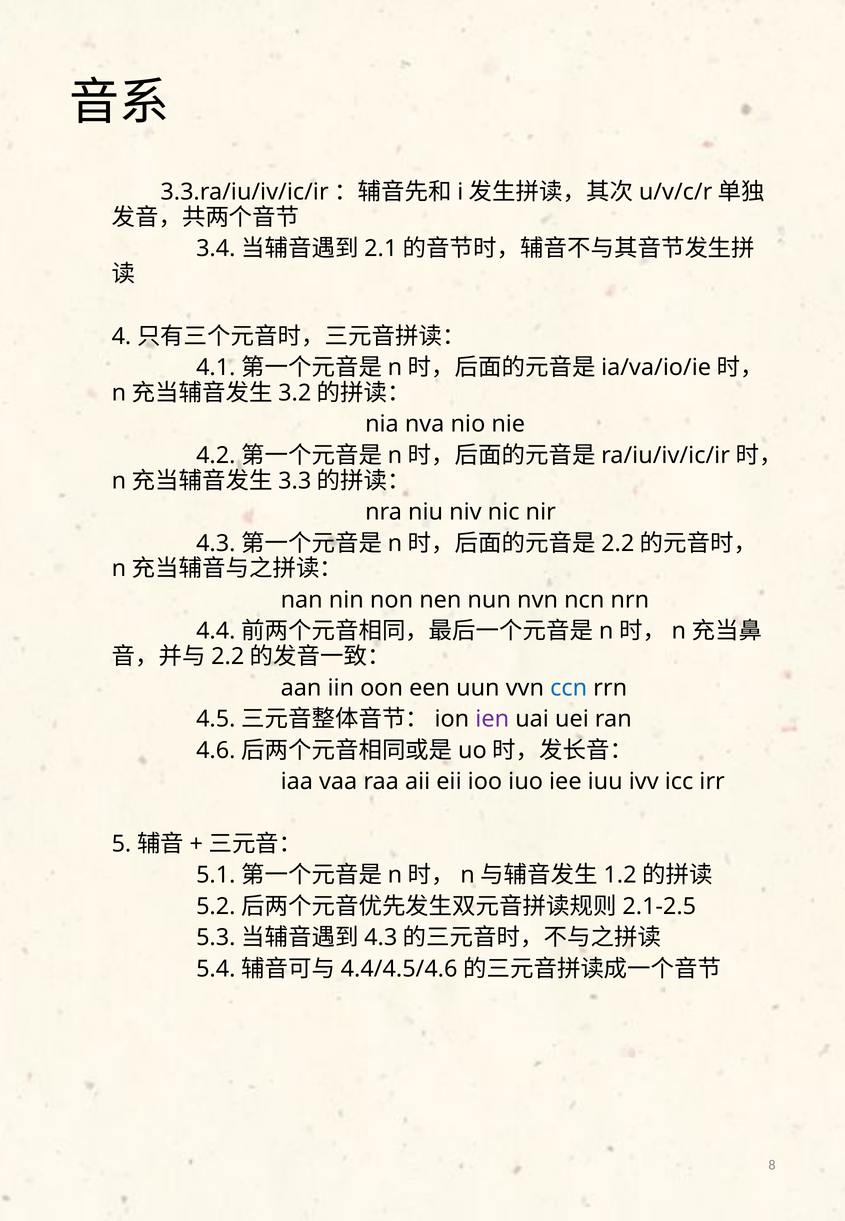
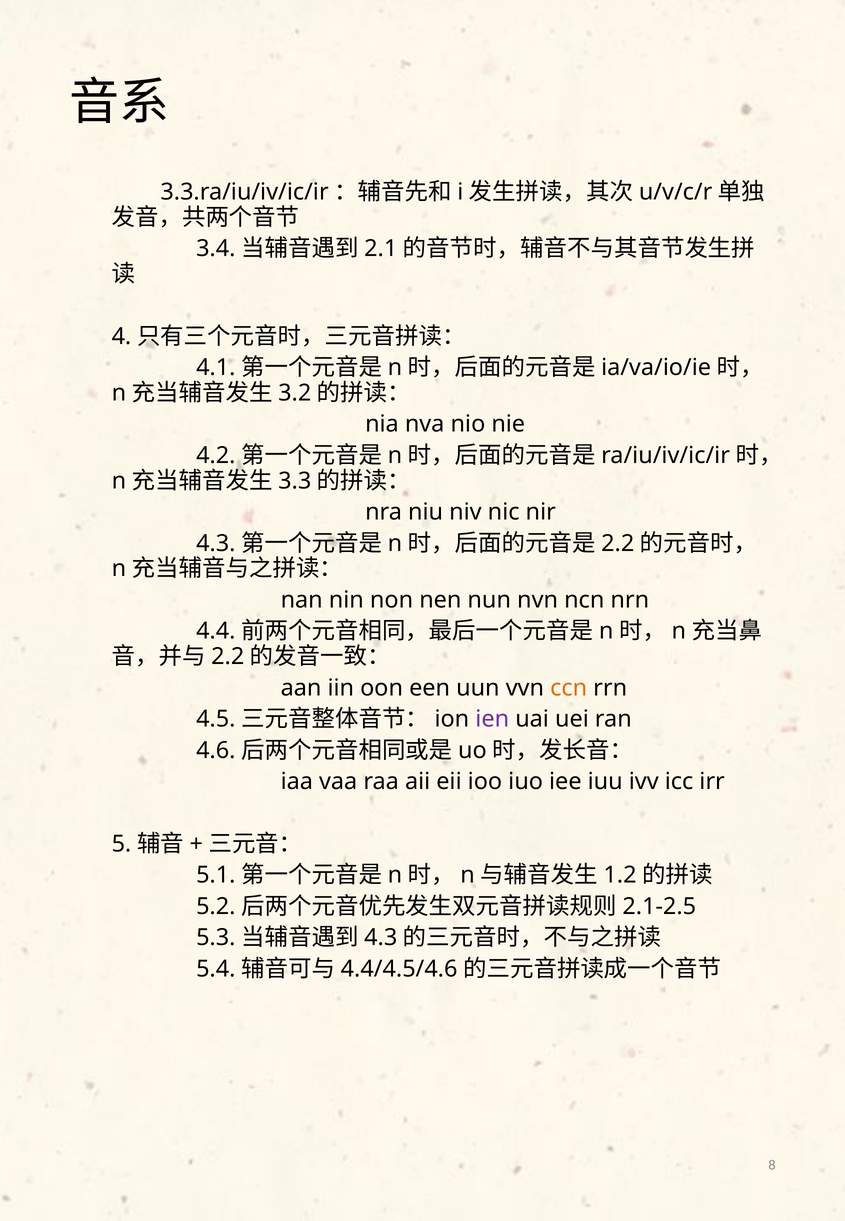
ccn colour: blue -> orange (569, 688)
